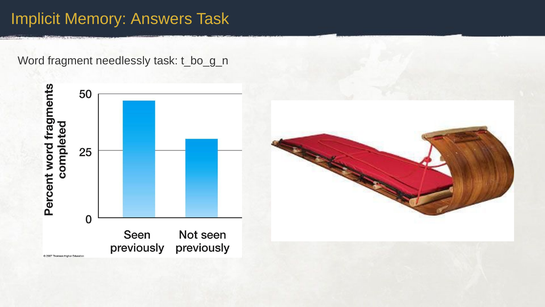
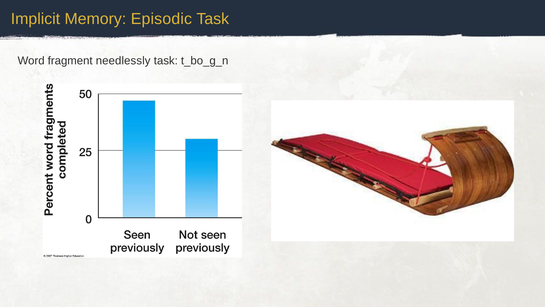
Answers: Answers -> Episodic (161, 19)
